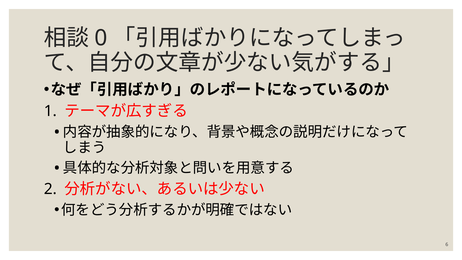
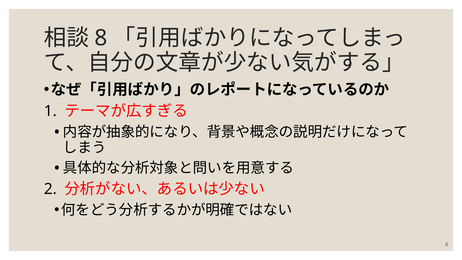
0: 0 -> 8 (101, 38)
